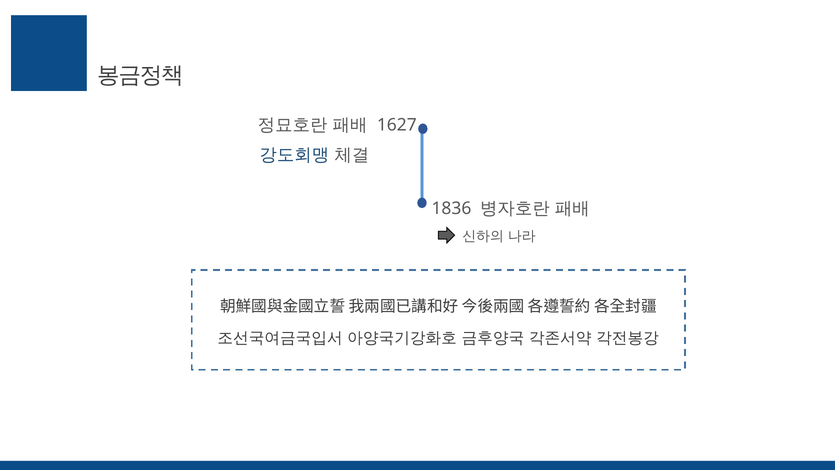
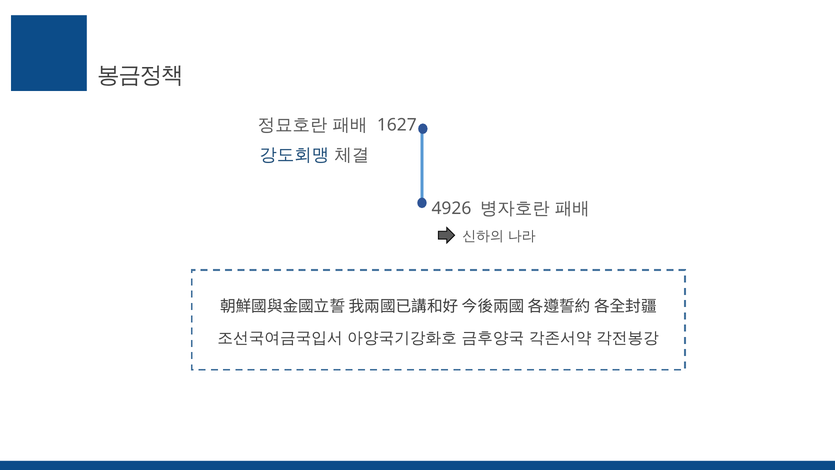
1836: 1836 -> 4926 (451, 209)
